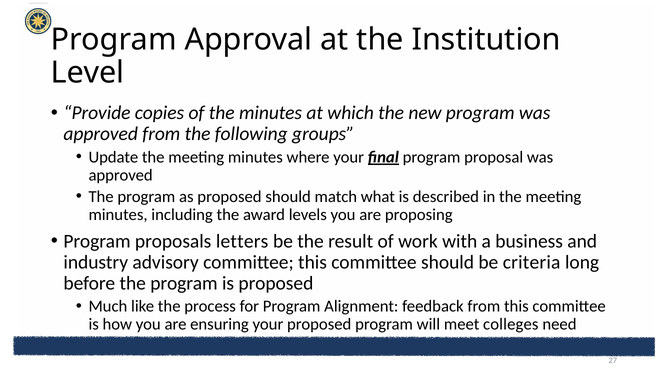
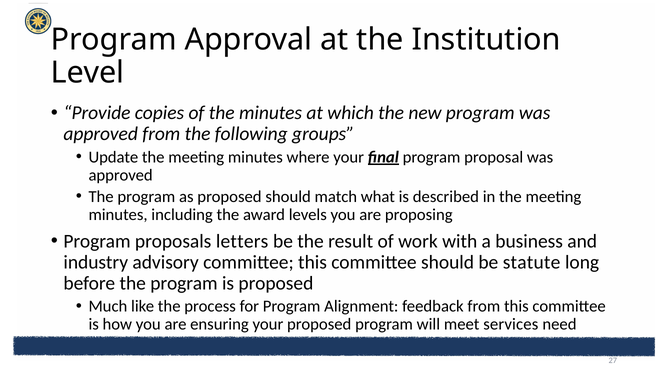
criteria: criteria -> statute (532, 262)
colleges: colleges -> services (511, 324)
